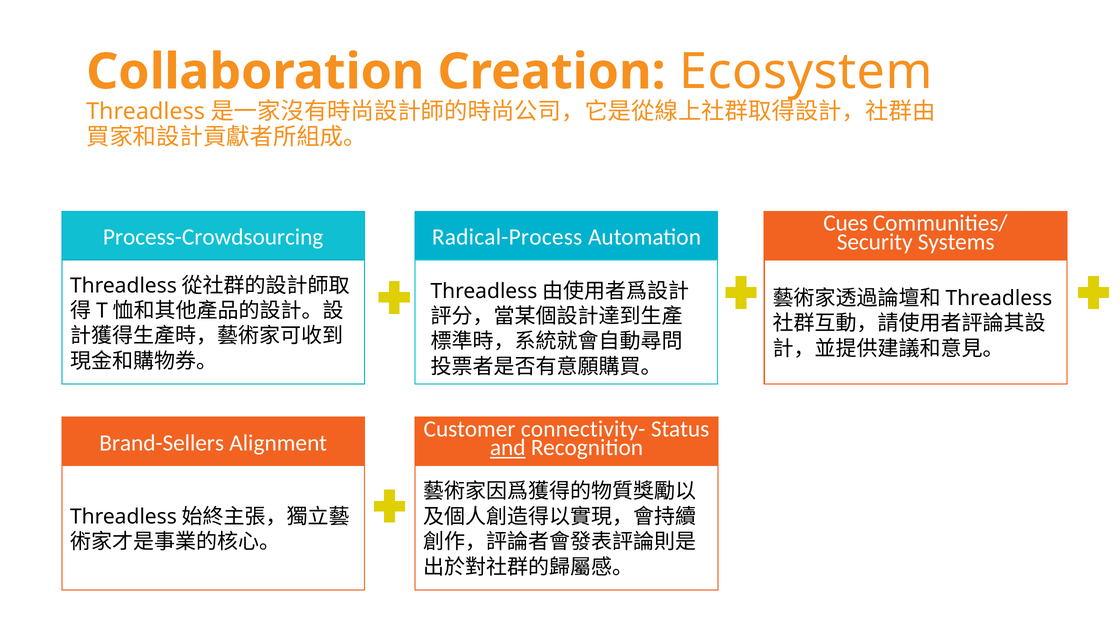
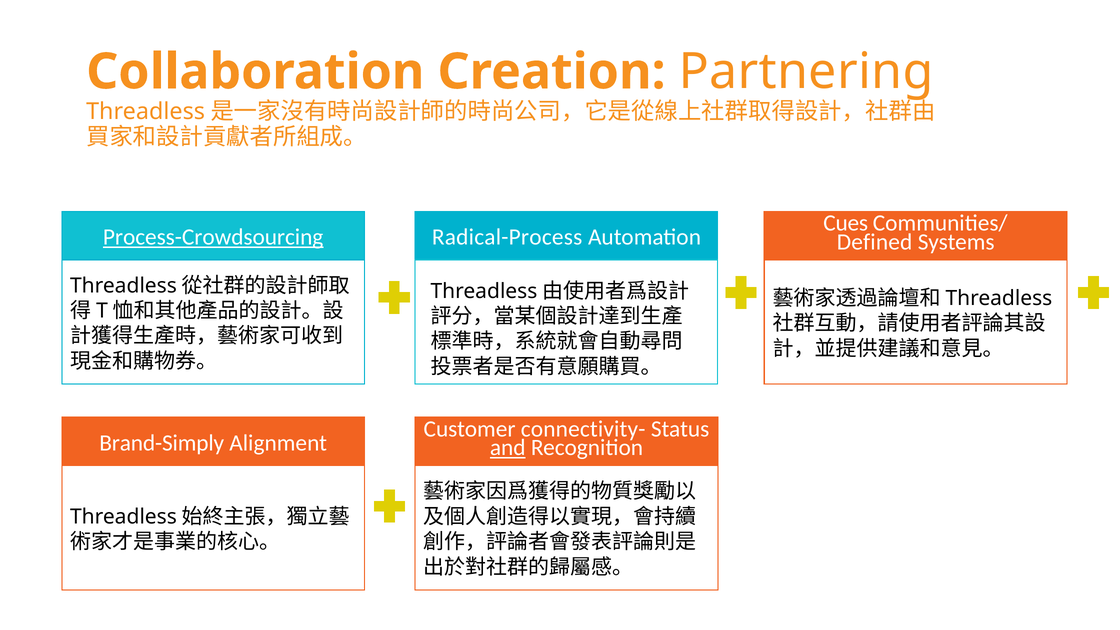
Ecosystem: Ecosystem -> Partnering (806, 72)
Process-Crowdsourcing underline: none -> present (213, 237)
Security: Security -> Defined (875, 242)
Brand-Sellers: Brand-Sellers -> Brand-Simply (162, 443)
